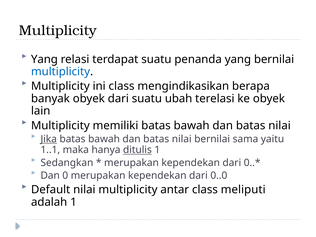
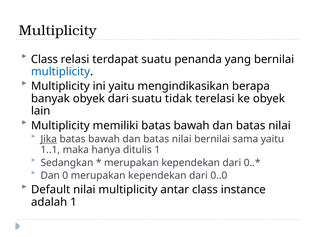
Yang: Yang -> Class (44, 59)
ini class: class -> yaitu (122, 86)
ubah: ubah -> tidak (178, 99)
ditulis underline: present -> none (137, 150)
meliputi: meliputi -> instance (243, 190)
